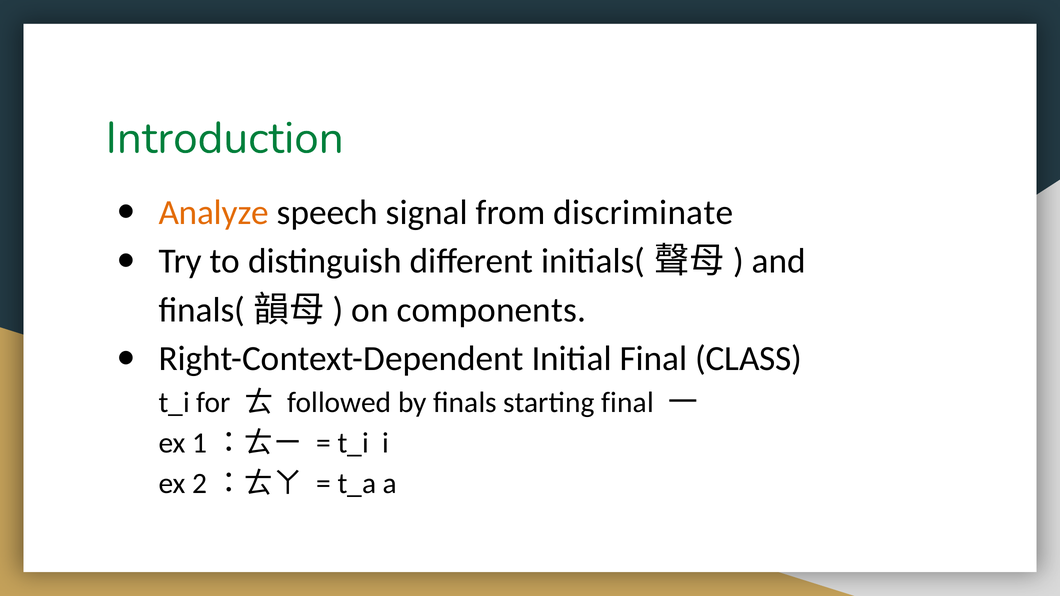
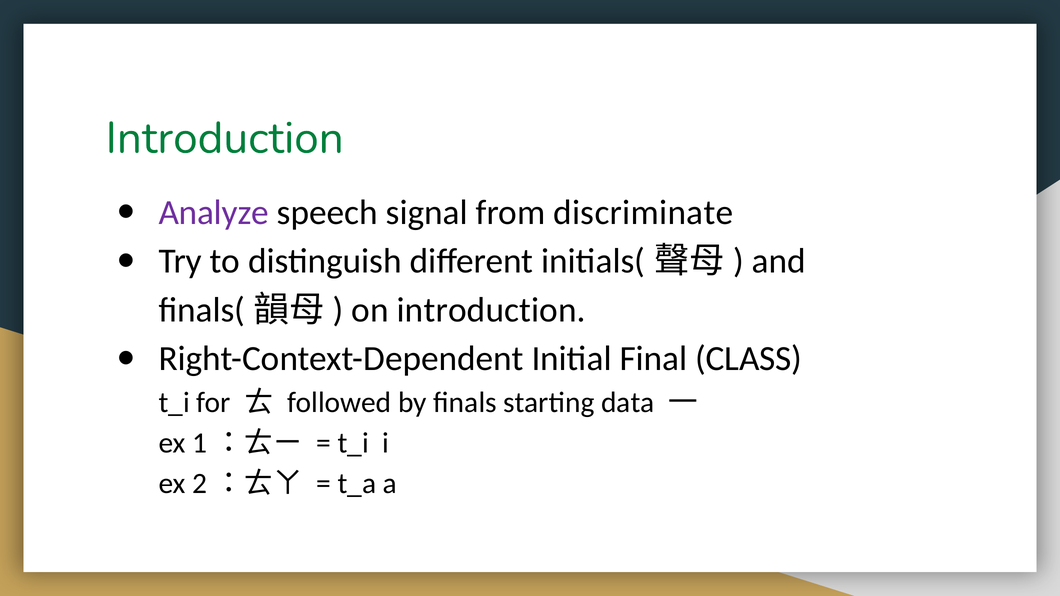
Analyze colour: orange -> purple (214, 213)
on components: components -> introduction (491, 310)
starting final: final -> data (628, 403)
